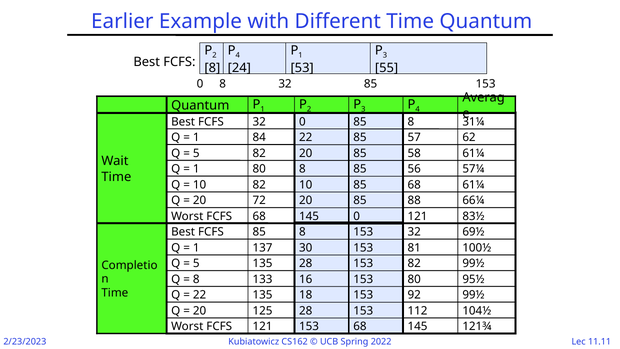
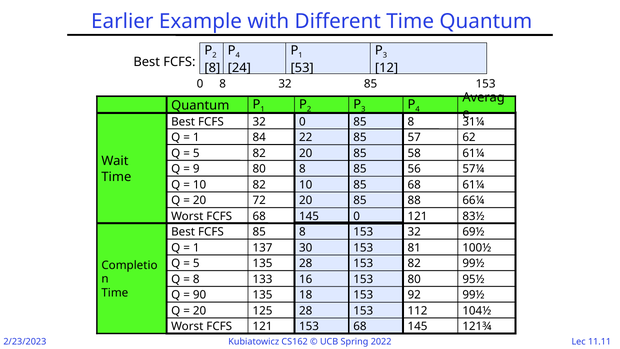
55: 55 -> 12 (387, 68)
1: 1 -> 9 (196, 169)
22: 22 -> 90 (200, 295)
